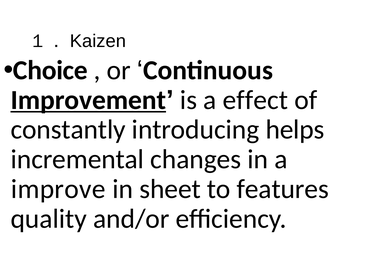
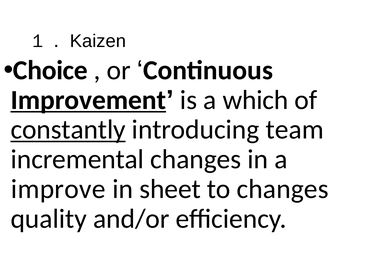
effect: effect -> which (255, 100)
constantly underline: none -> present (68, 130)
helps: helps -> team (295, 130)
to features: features -> changes (283, 189)
